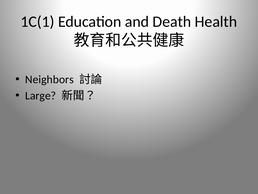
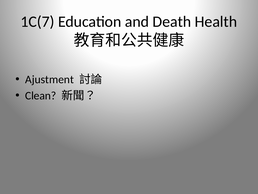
1C(1: 1C(1 -> 1C(7 (37, 22)
Neighbors: Neighbors -> Ajustment (50, 79)
Large: Large -> Clean (41, 95)
